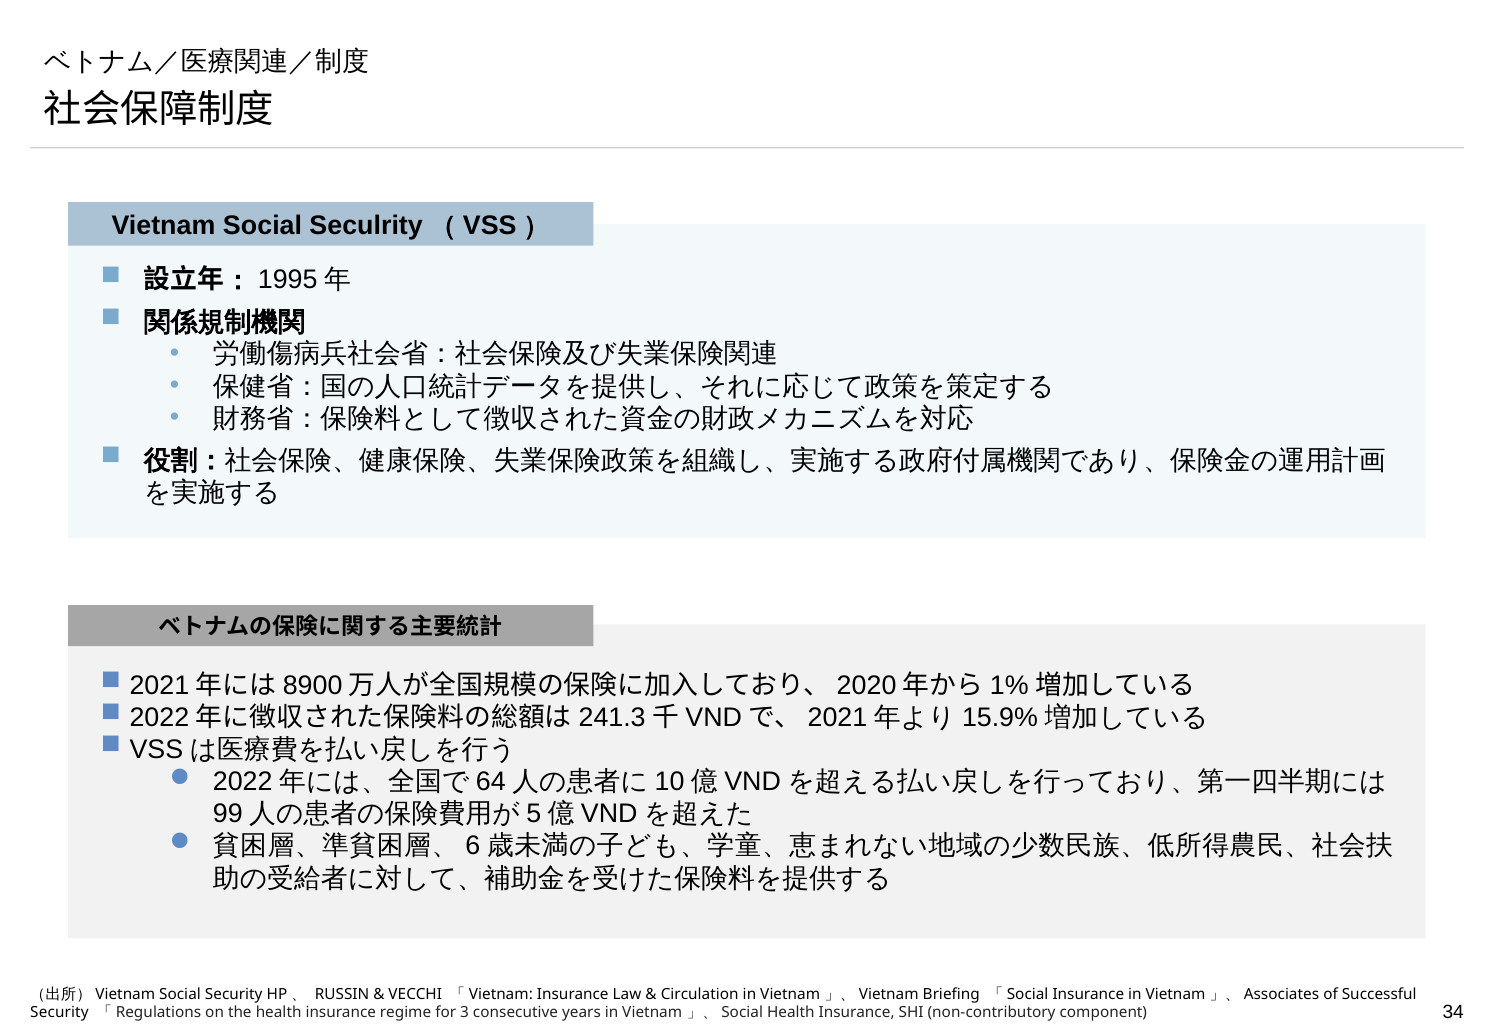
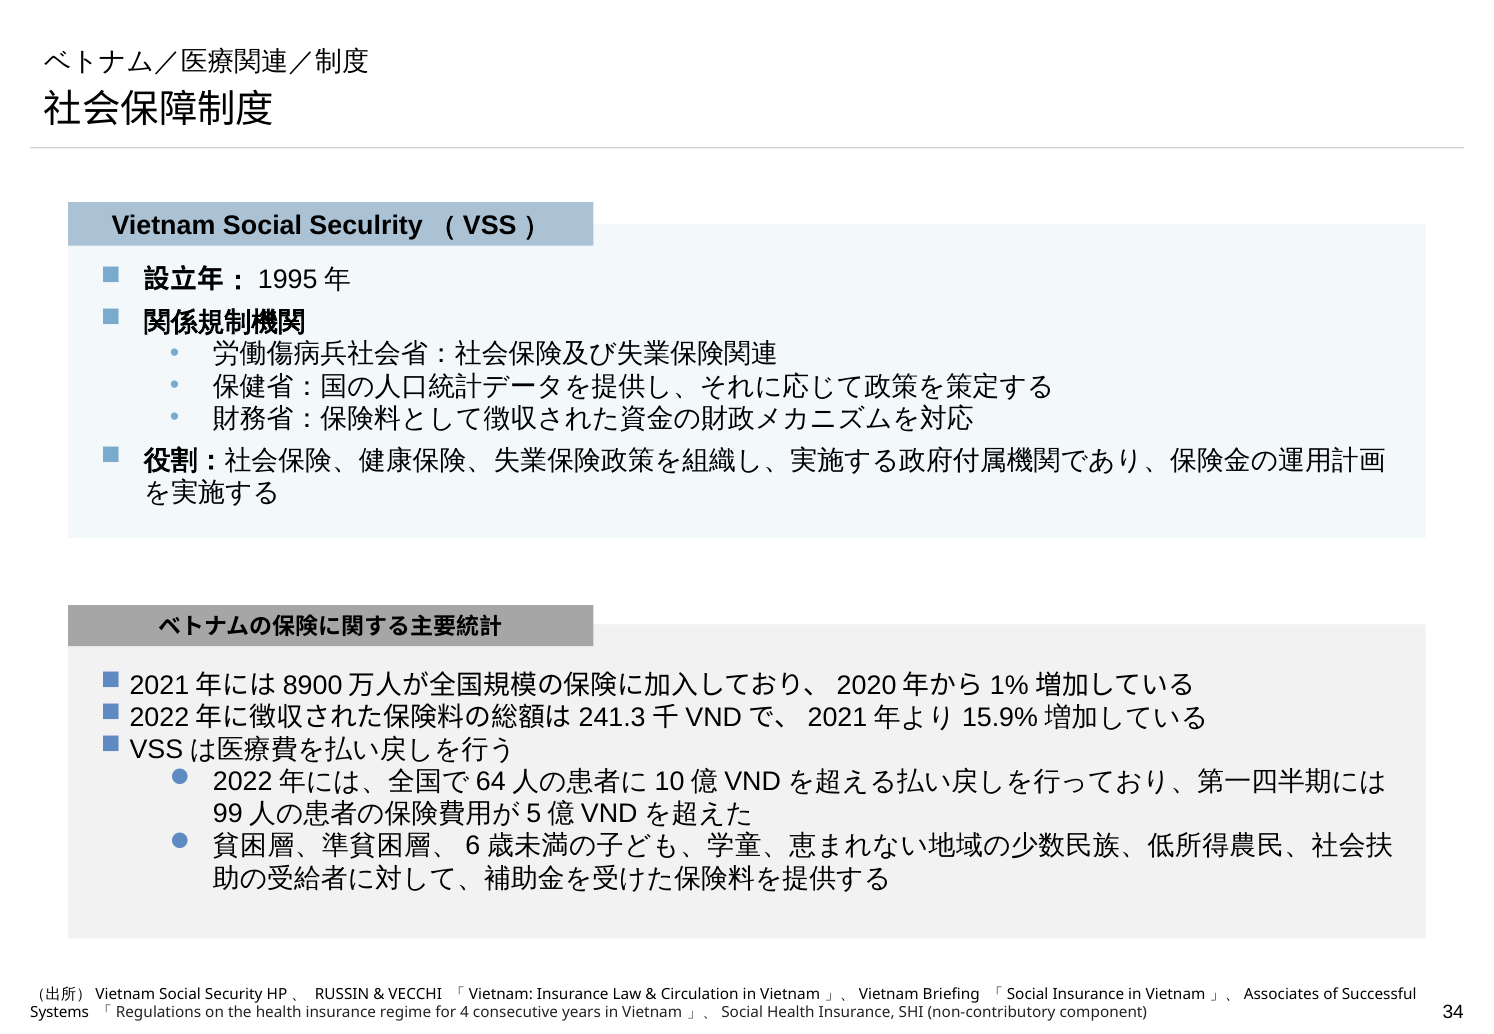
Security: Security -> Systems (60, 1013)
3: 3 -> 4 (465, 1013)
